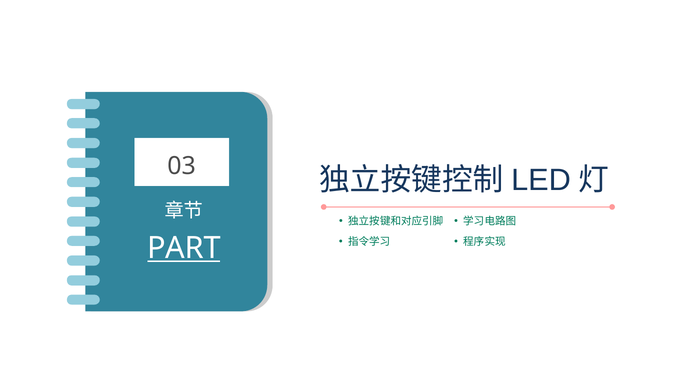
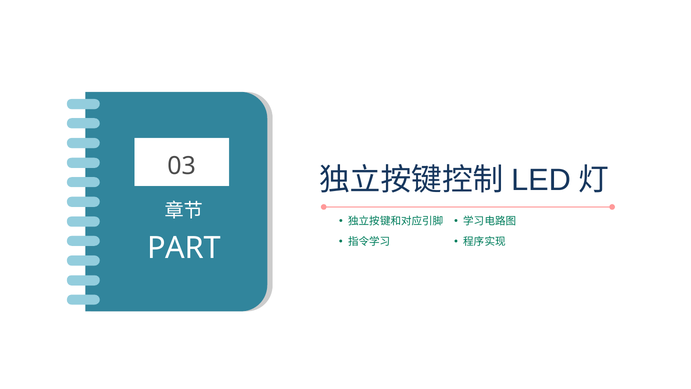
PART underline: present -> none (184, 248)
